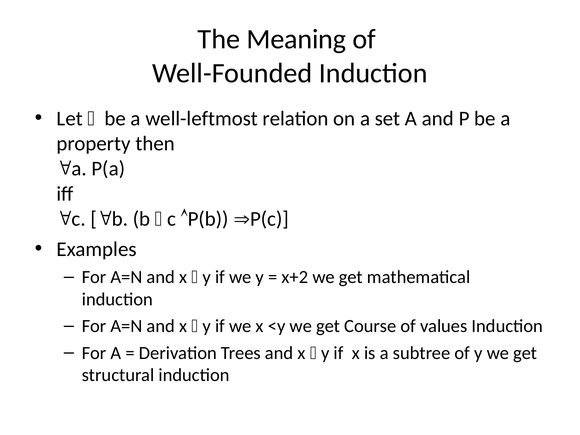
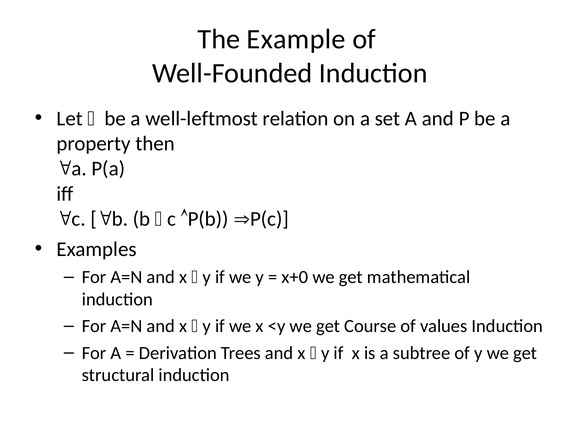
Meaning: Meaning -> Example (296, 39)
x+2: x+2 -> x+0 (295, 277)
